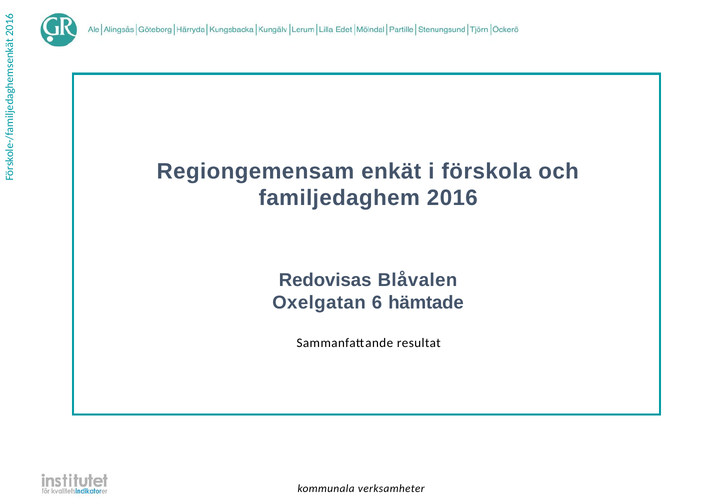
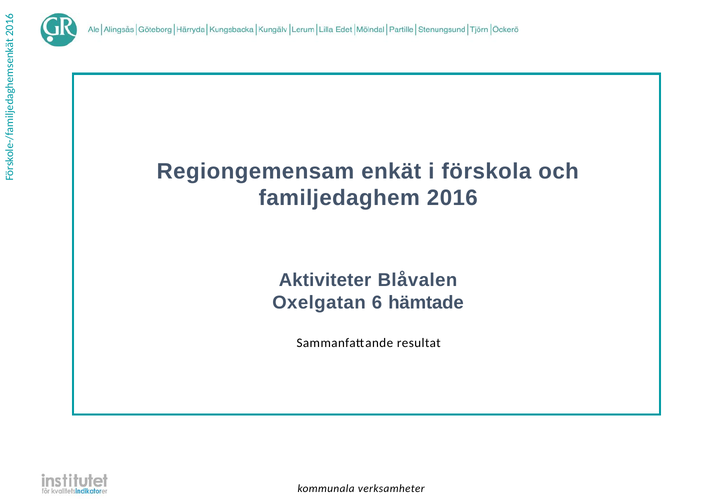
Redovisas: Redovisas -> Aktiviteter (325, 280)
